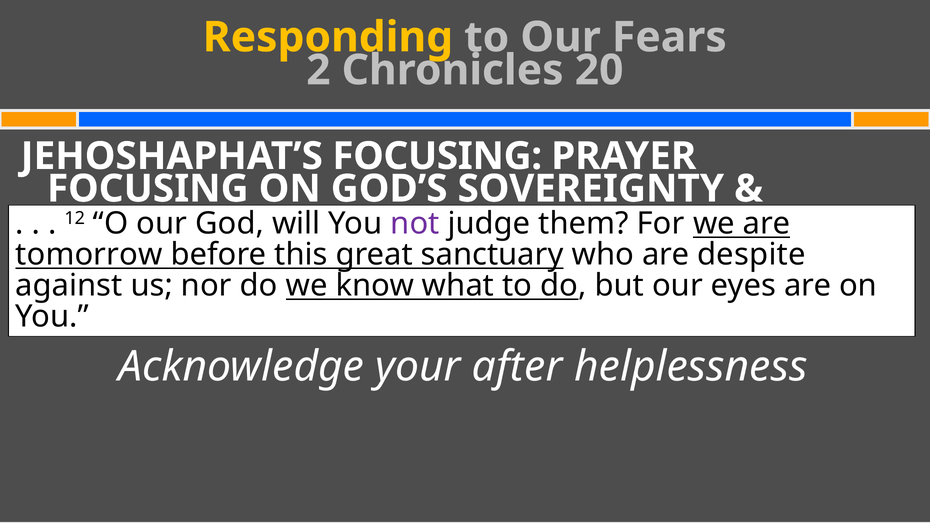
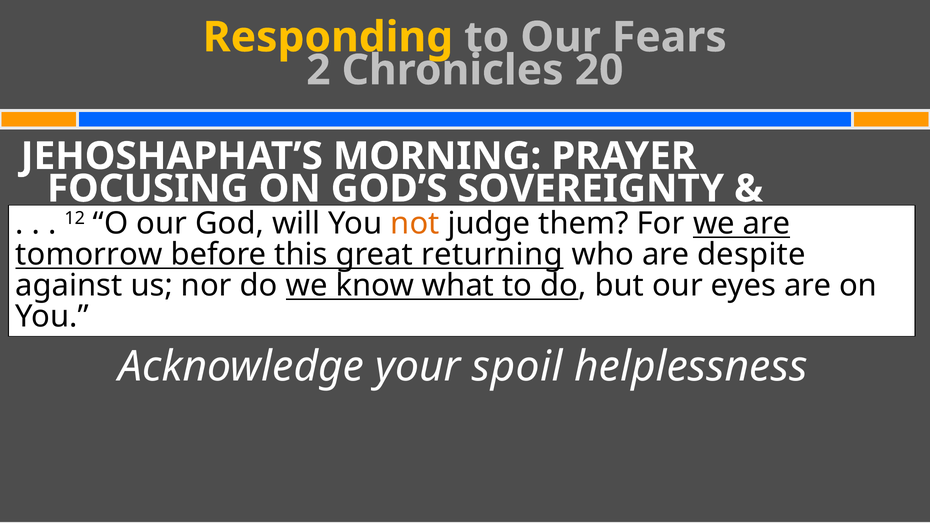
JEHOSHAPHAT’S FOCUSING: FOCUSING -> MORNING (437, 156)
not colour: purple -> orange (415, 223)
sanctuary: sanctuary -> returning (492, 254)
after: after -> spoil (517, 367)
